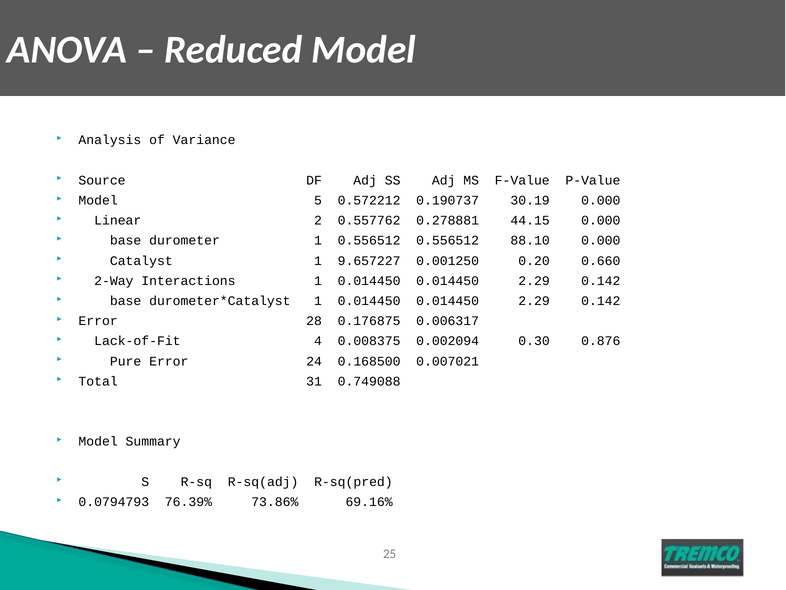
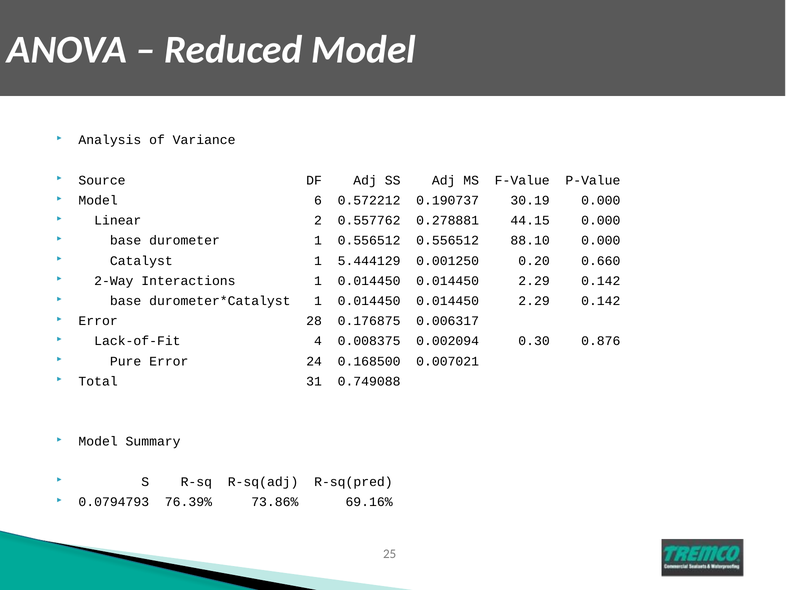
5: 5 -> 6 (318, 200)
9.657227: 9.657227 -> 5.444129 (369, 260)
